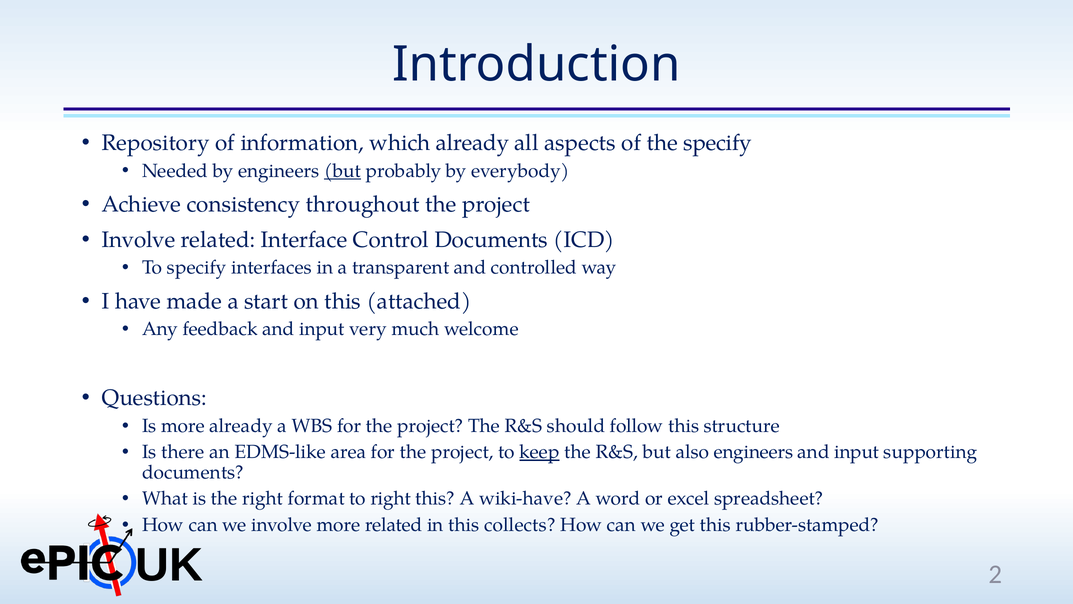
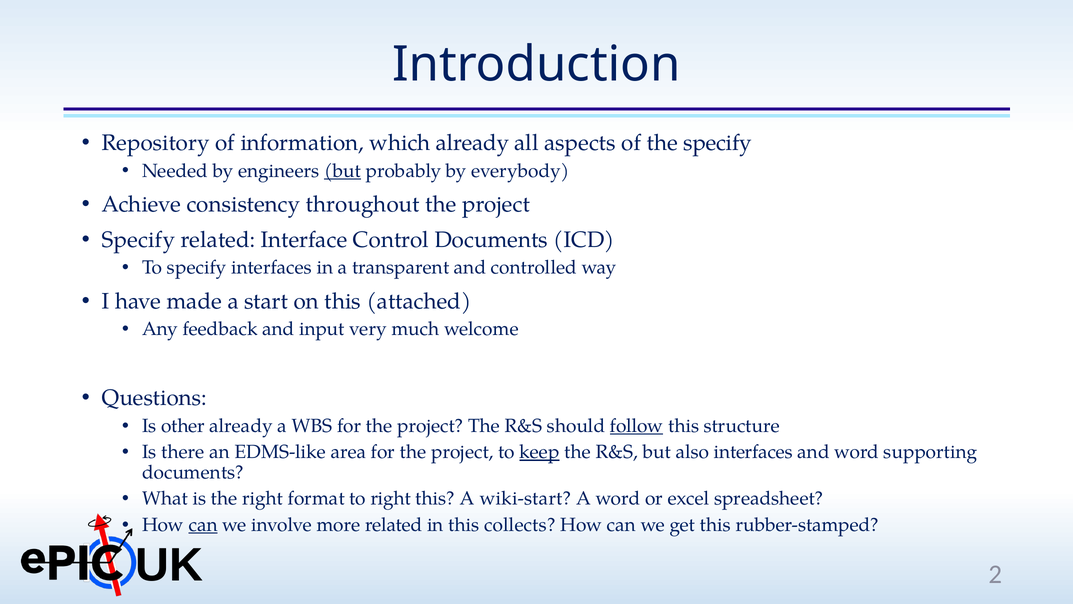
Involve: Involve -> Specify (138, 239)
Is more: more -> other (183, 426)
follow underline: none -> present (637, 426)
also engineers: engineers -> interfaces (753, 452)
input: input -> word (857, 452)
wiki-have: wiki-have -> wiki-start (525, 498)
can underline: none -> present (203, 524)
